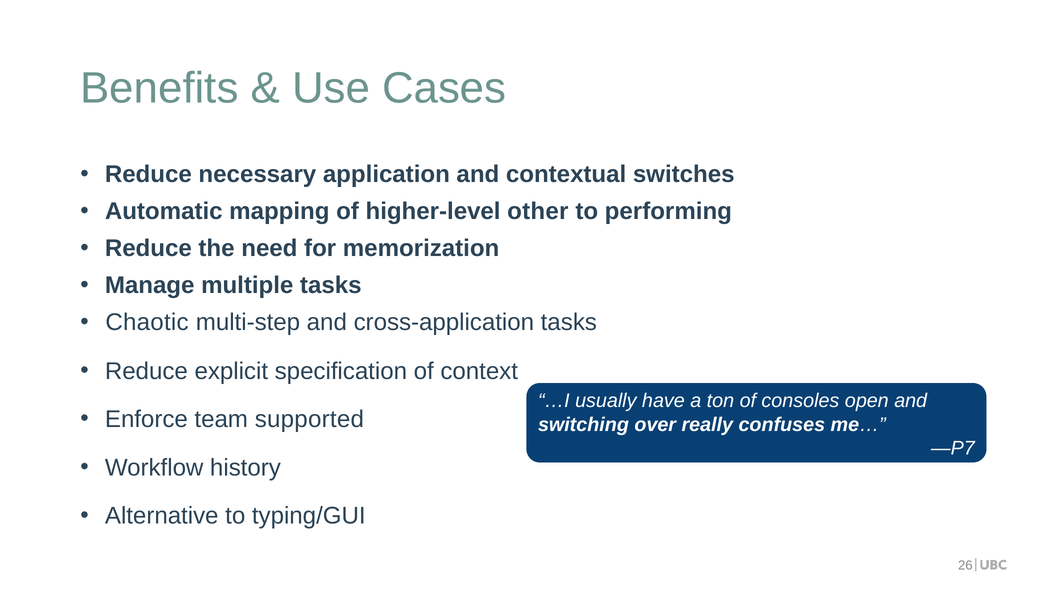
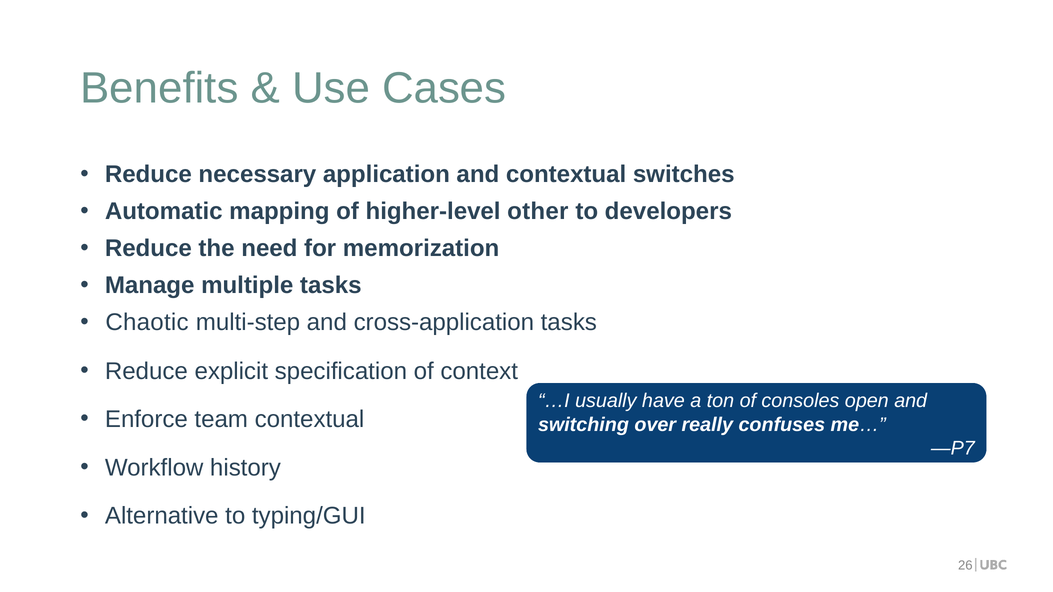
performing: performing -> developers (668, 212)
team supported: supported -> contextual (309, 420)
